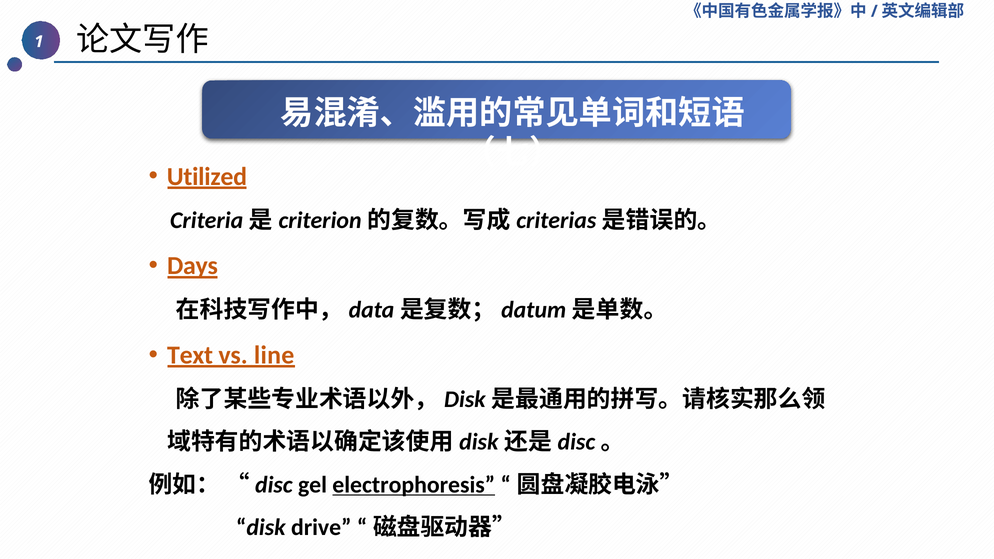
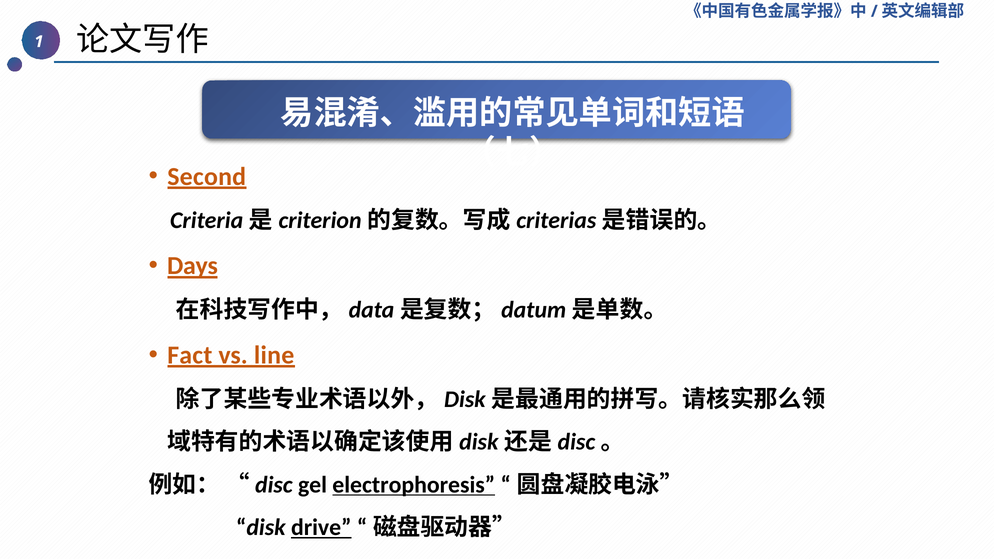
Utilized: Utilized -> Second (207, 177)
Text: Text -> Fact (190, 355)
drive underline: none -> present (321, 528)
